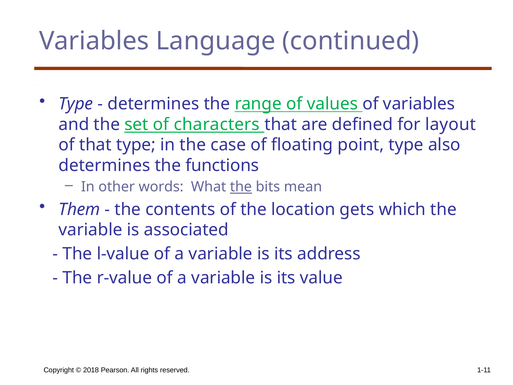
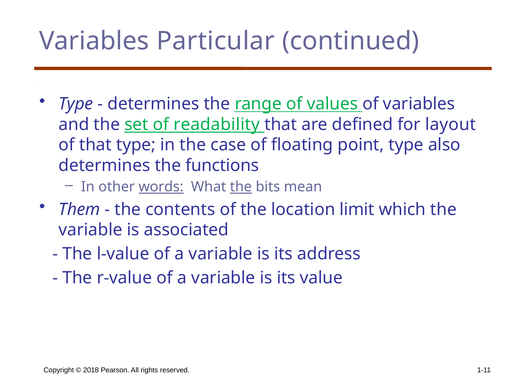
Language: Language -> Particular (216, 41)
characters: characters -> readability (217, 124)
words underline: none -> present (161, 187)
gets: gets -> limit (357, 209)
